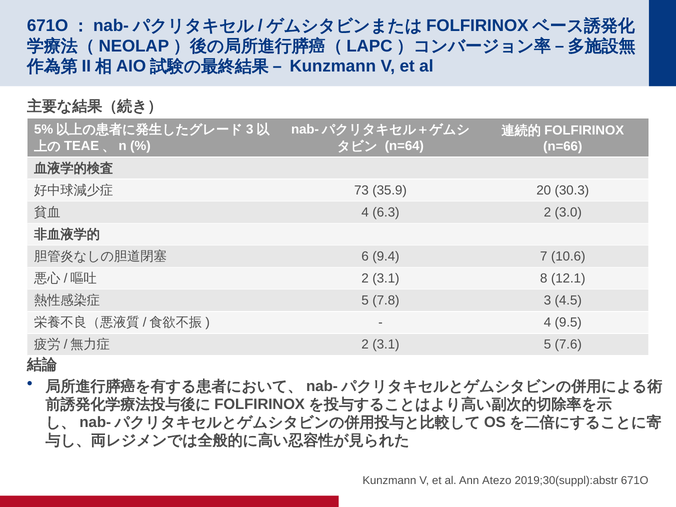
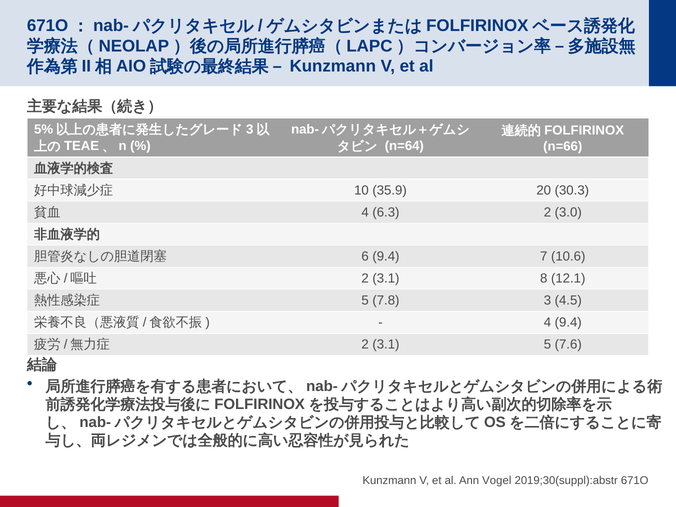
73: 73 -> 10 (361, 190)
4 9.5: 9.5 -> 9.4 (568, 323)
Atezo: Atezo -> Vogel (497, 481)
